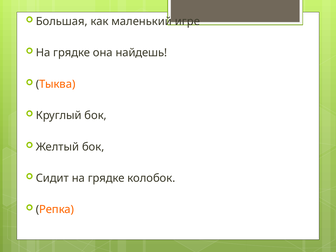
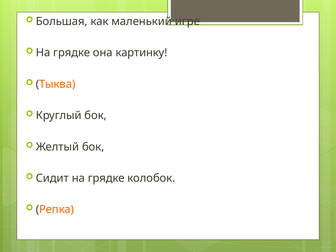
найдешь: найдешь -> картинку (141, 53)
